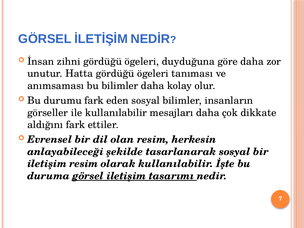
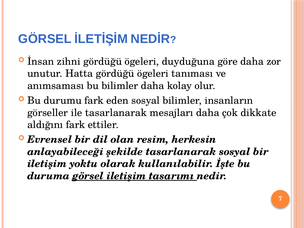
ile kullanılabilir: kullanılabilir -> tasarlanarak (116, 113)
iletişim resim: resim -> yoktu (84, 164)
